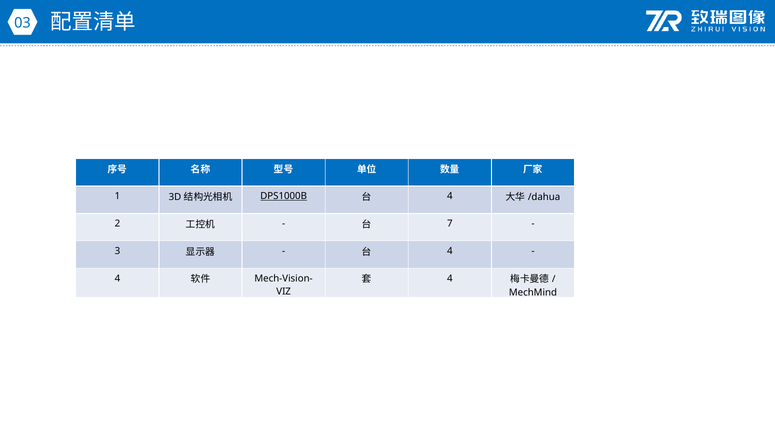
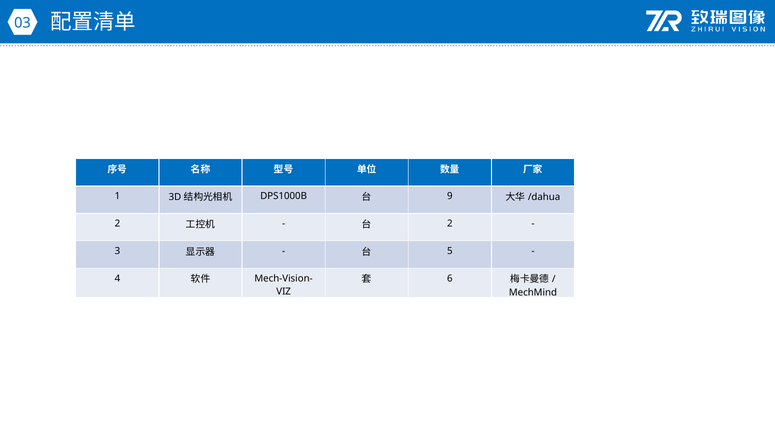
DPS1000B underline: present -> none (284, 196)
4: 4 -> 9 (450, 196)
7: 7 -> 2 (450, 223)
4: 4 -> 5 (450, 251)
4: 4 -> 6 (450, 278)
